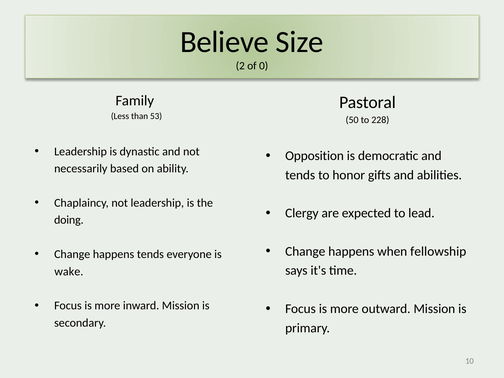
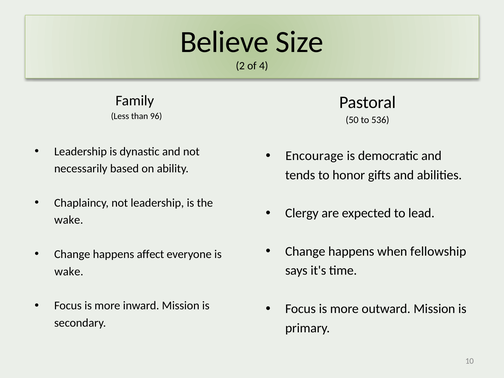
0: 0 -> 4 (264, 66)
53: 53 -> 96 (156, 116)
228: 228 -> 536 (380, 120)
Opposition: Opposition -> Encourage (314, 156)
doing: doing -> wake (69, 220)
happens tends: tends -> affect (150, 254)
